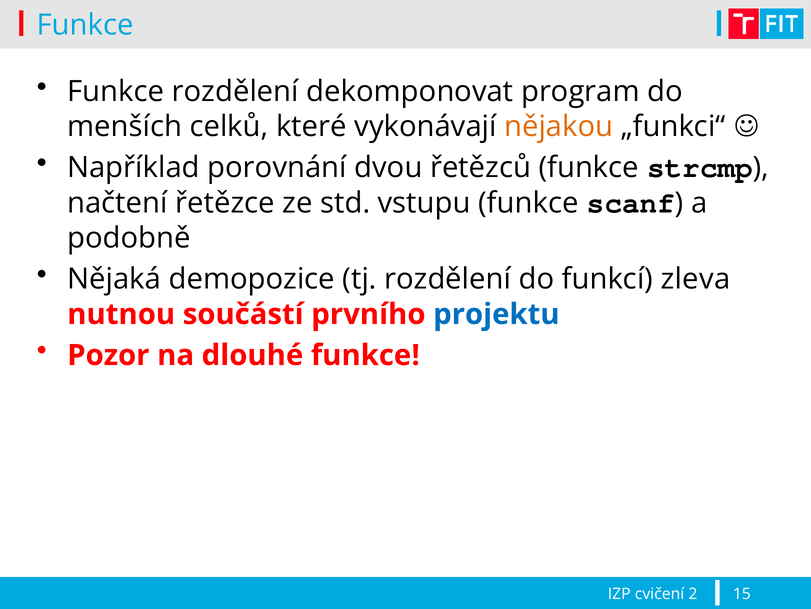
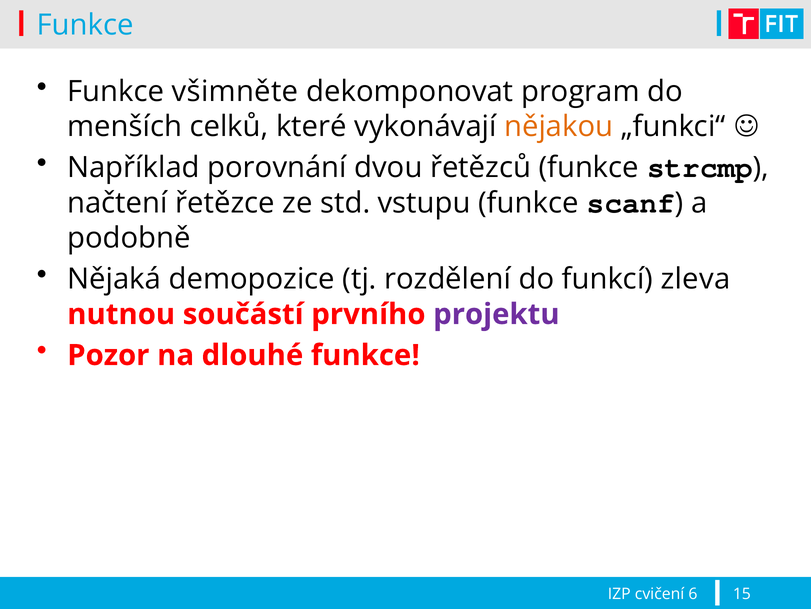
Funkce rozdělení: rozdělení -> všimněte (235, 92)
projektu colour: blue -> purple (496, 314)
2: 2 -> 6 (693, 593)
